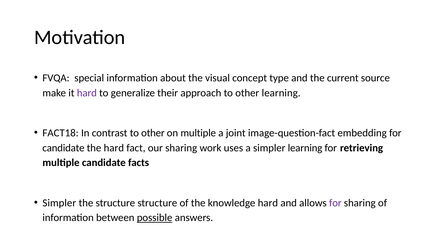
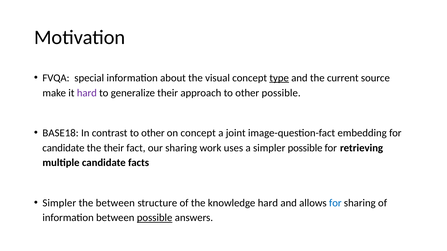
type underline: none -> present (279, 78)
other learning: learning -> possible (281, 93)
FACT18: FACT18 -> BASE18 (61, 133)
on multiple: multiple -> concept (198, 133)
the hard: hard -> their (114, 148)
simpler learning: learning -> possible (305, 148)
the structure: structure -> between (115, 203)
for colour: purple -> blue (335, 203)
